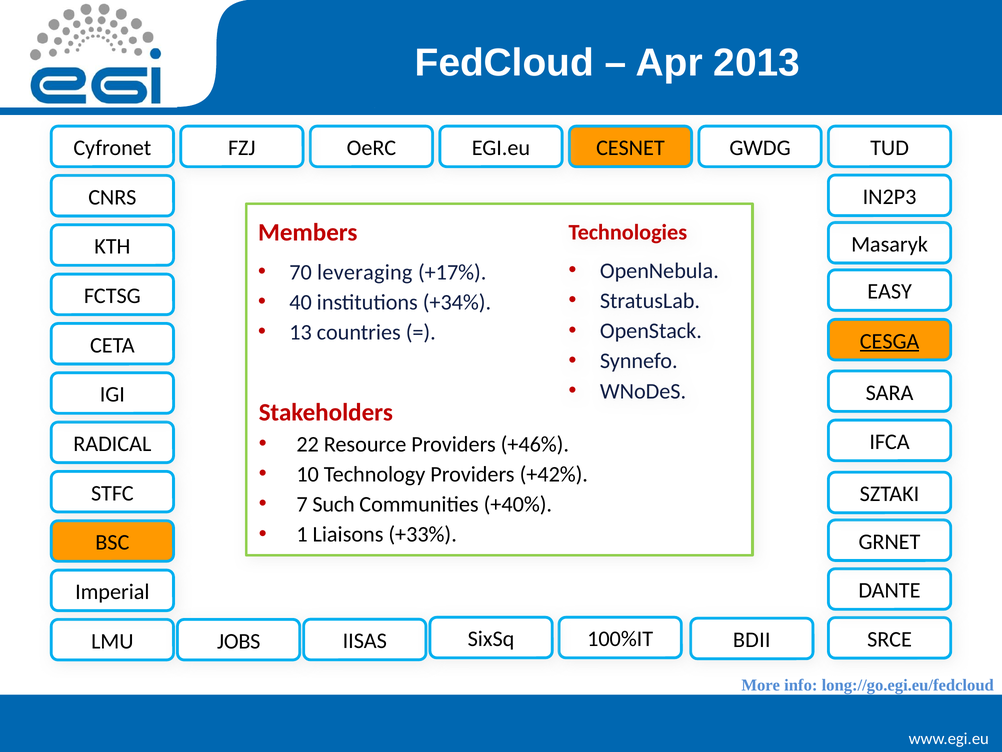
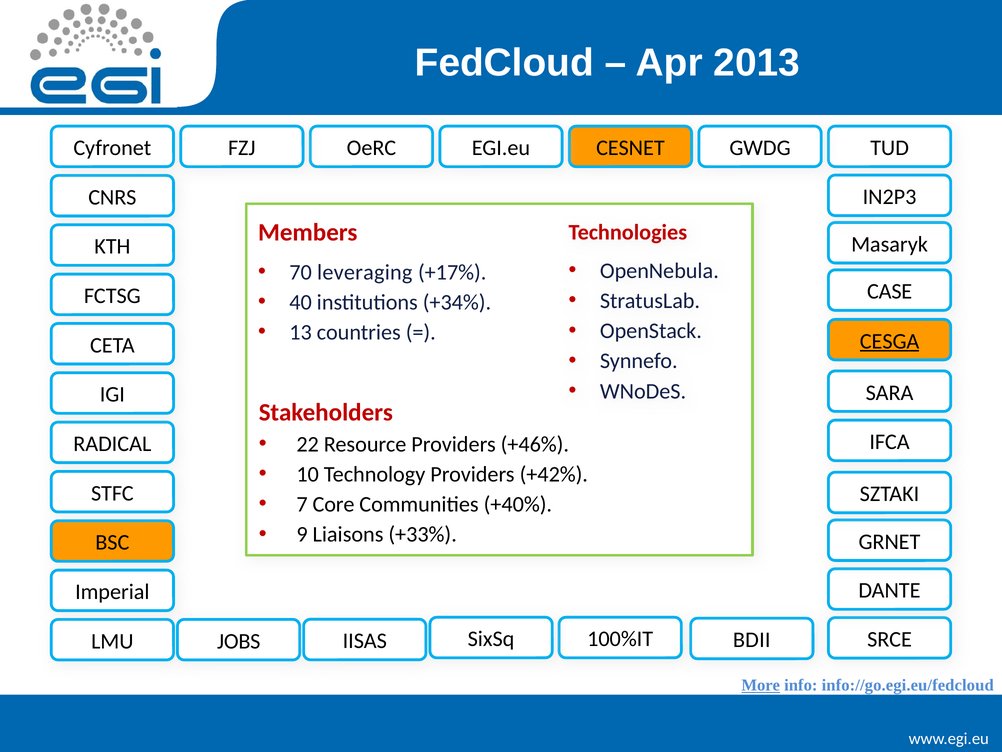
EASY: EASY -> CASE (890, 291)
Such: Such -> Core (334, 504)
1: 1 -> 9 (302, 534)
More underline: none -> present (761, 685)
long://go.egi.eu/fedcloud: long://go.egi.eu/fedcloud -> info://go.egi.eu/fedcloud (908, 685)
